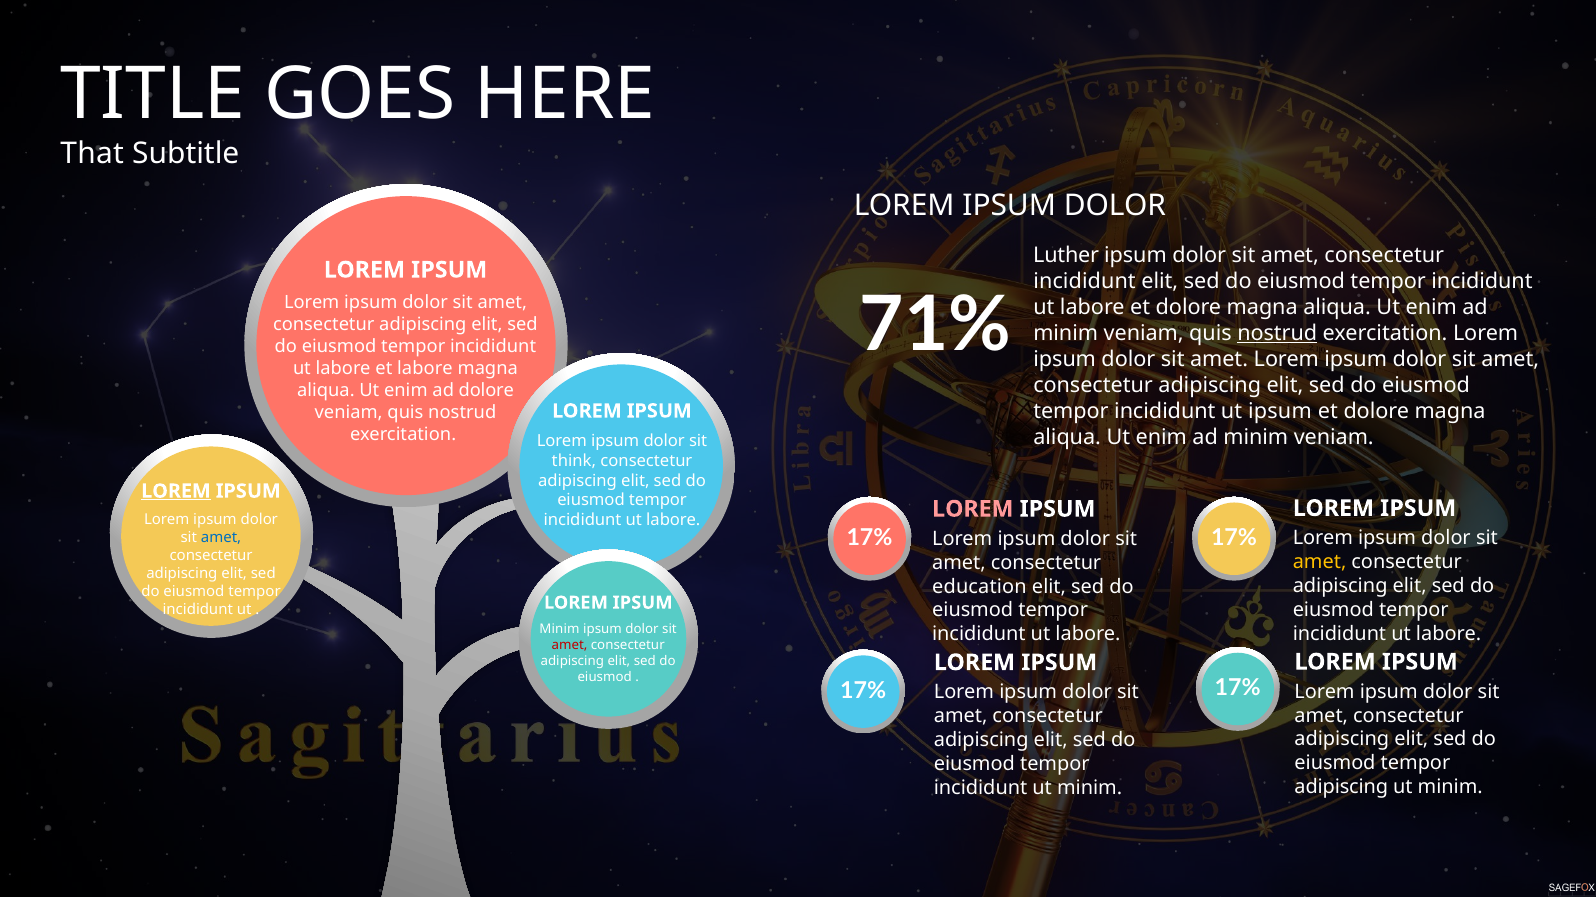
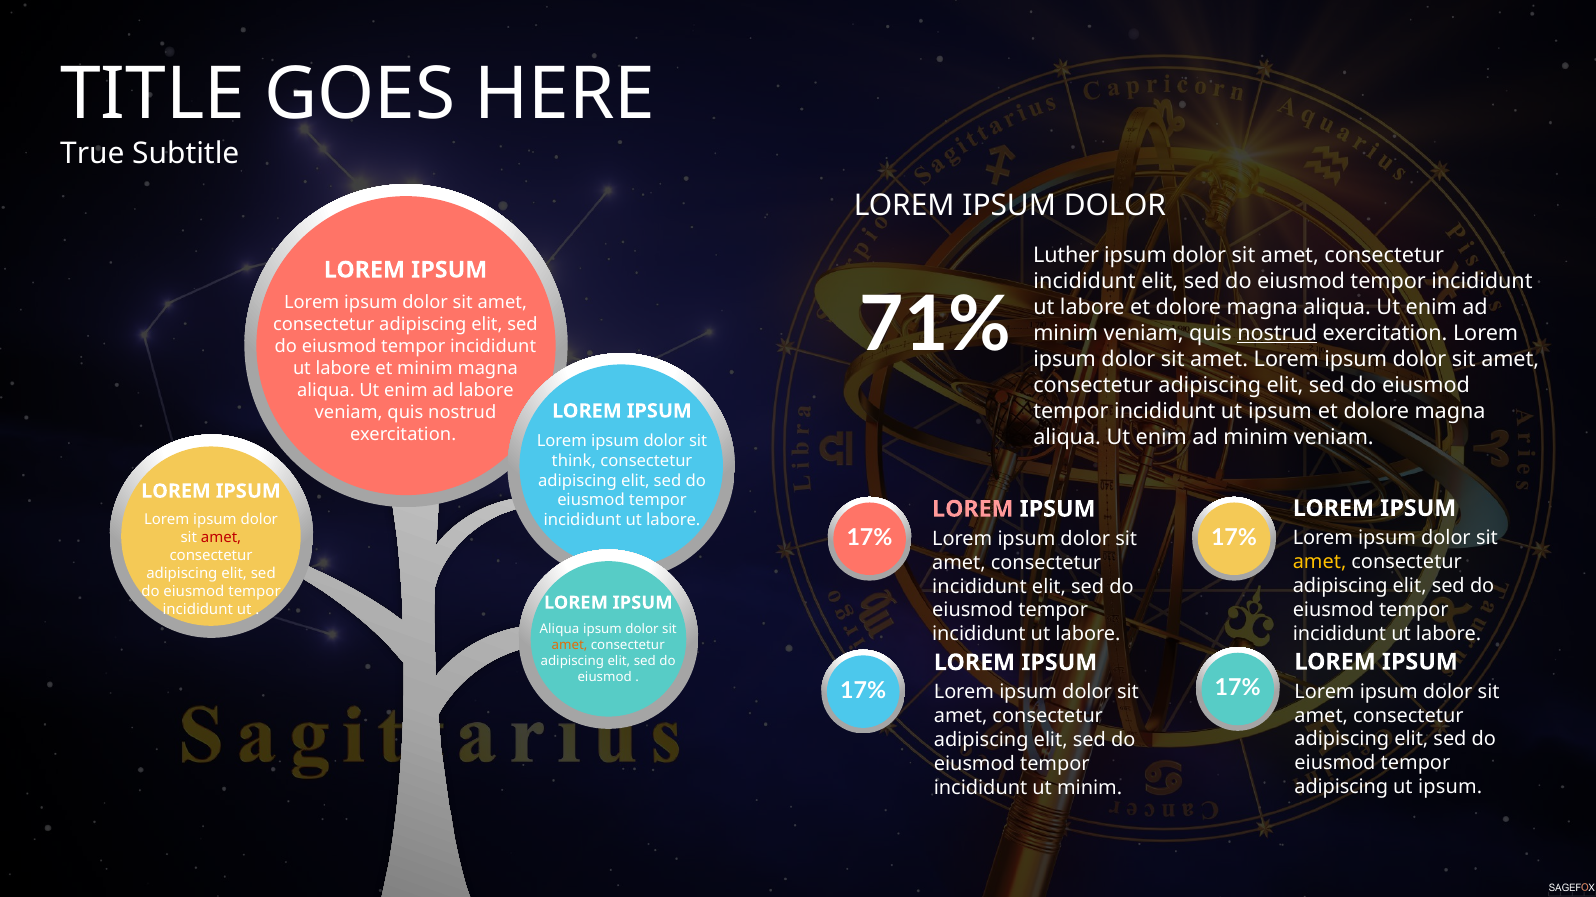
That: That -> True (92, 154)
et labore: labore -> minim (425, 369)
ad dolore: dolore -> labore (486, 390)
LOREM underline: present -> none (176, 492)
amet colour: blue -> red (221, 538)
education: education -> incididunt (980, 587)
Minim: Minim -> Aliqua (559, 630)
amet colour: red -> orange (570, 646)
minim: minim -> ipsum (1450, 788)
